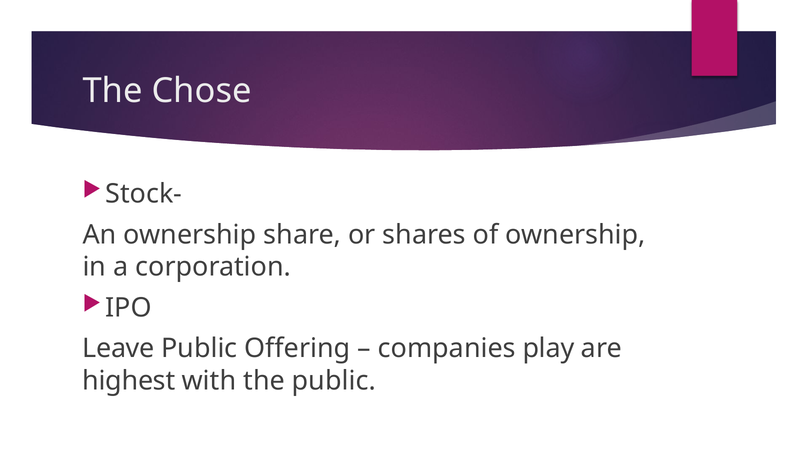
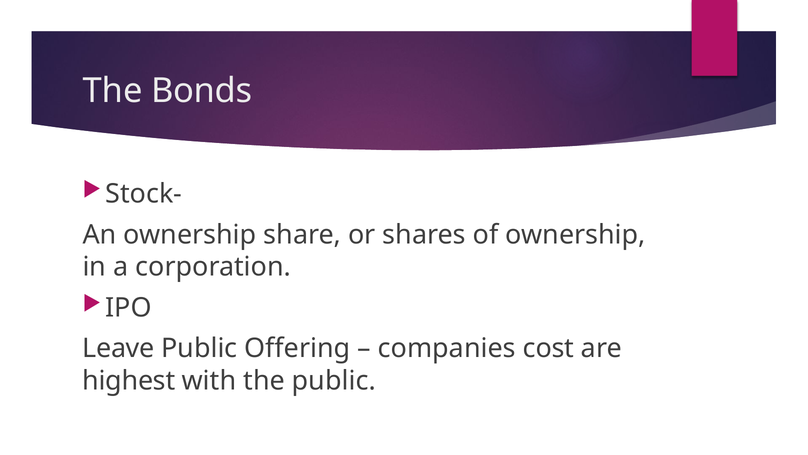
Chose: Chose -> Bonds (202, 91)
play: play -> cost (548, 348)
